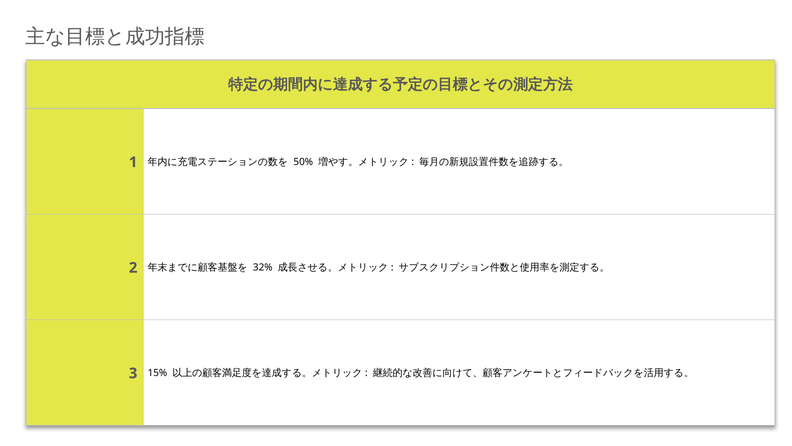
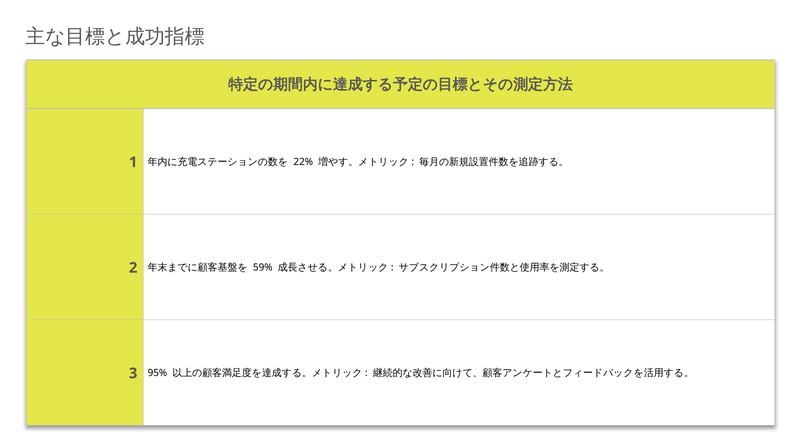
50%: 50% -> 22% (303, 162)
32%: 32% -> 59% (263, 267)
15%: 15% -> 95% (157, 373)
